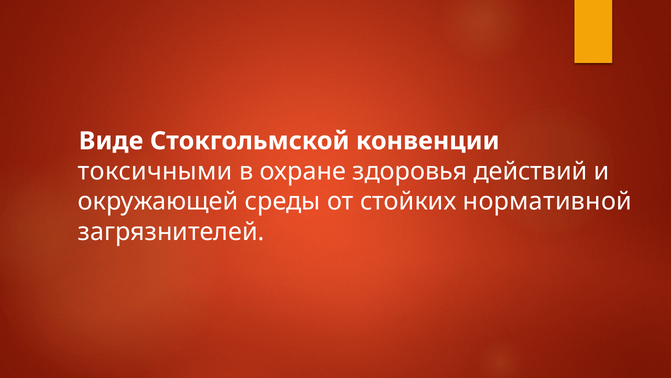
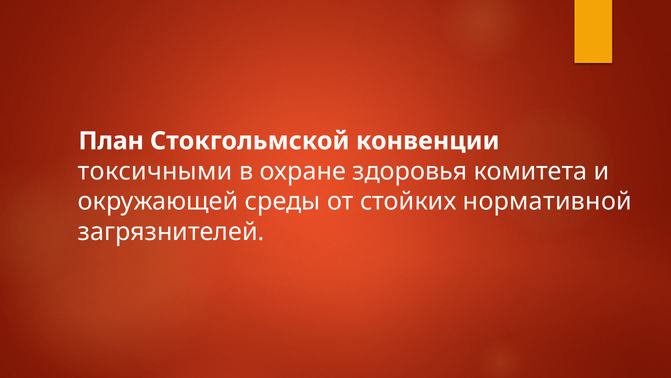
Виде: Виде -> План (111, 141)
действий: действий -> комитета (530, 171)
